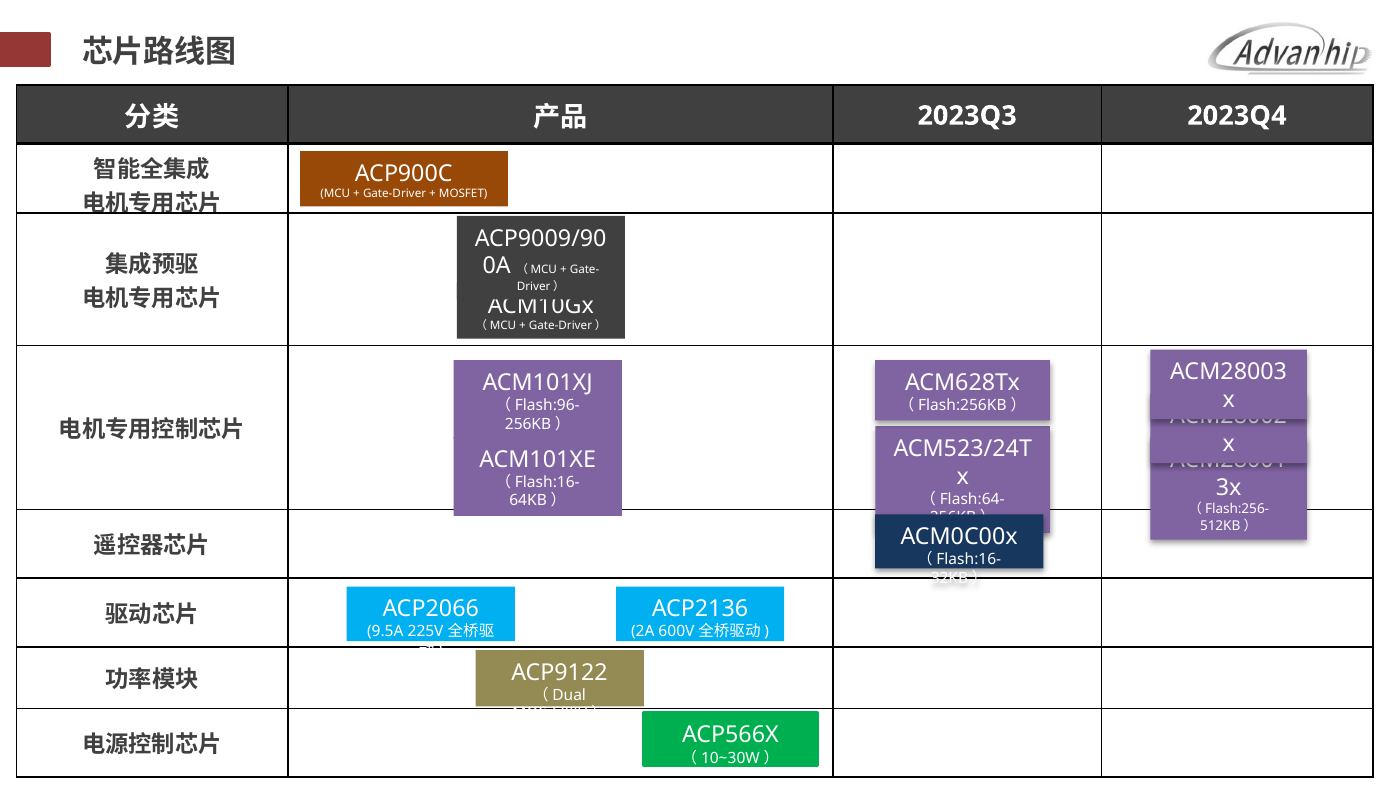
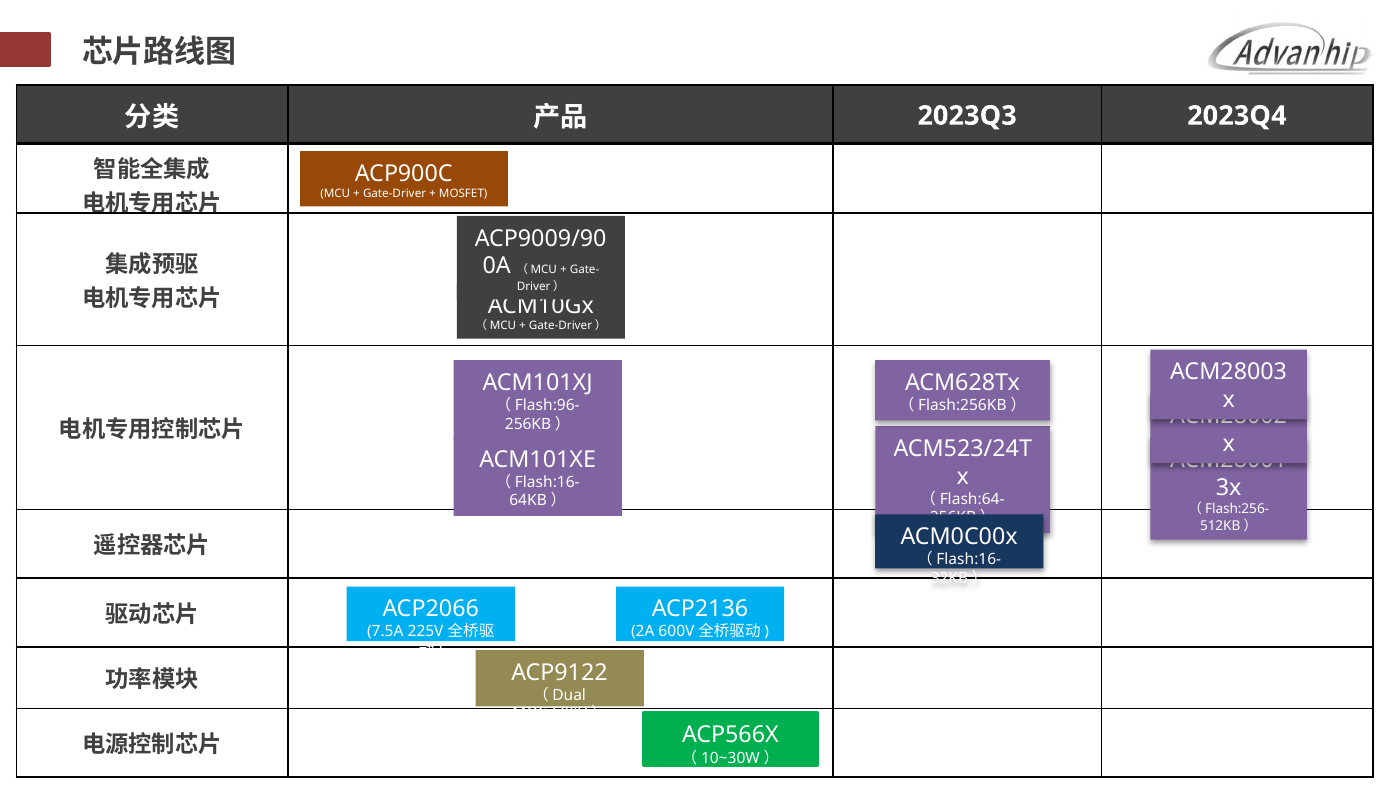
9.5A: 9.5A -> 7.5A (385, 632)
